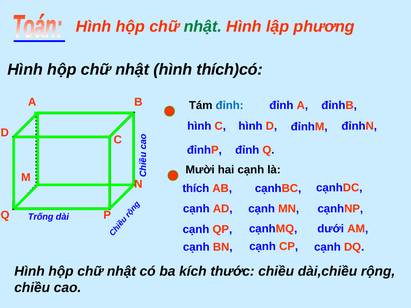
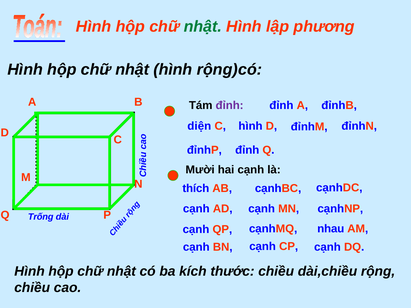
thích)có: thích)có -> rộng)có (229, 70)
đỉnh colour: blue -> purple (230, 106)
hình: hình -> diện (199, 126)
dưới: dưới -> nhau (331, 229)
